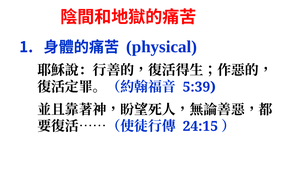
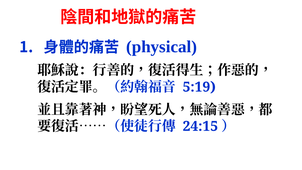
5:39: 5:39 -> 5:19 (199, 87)
